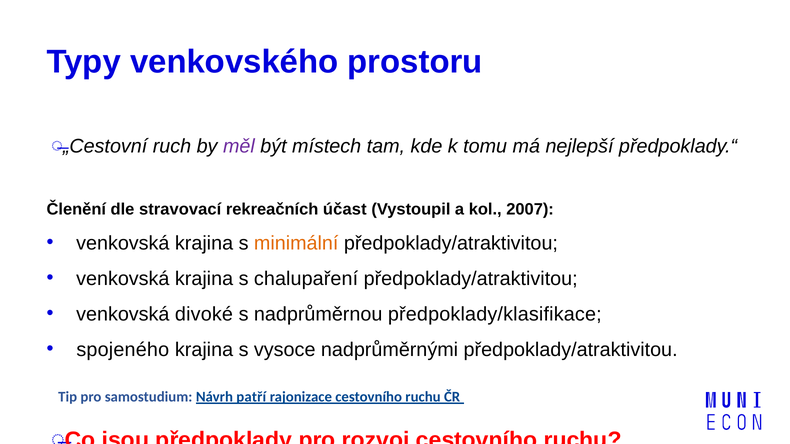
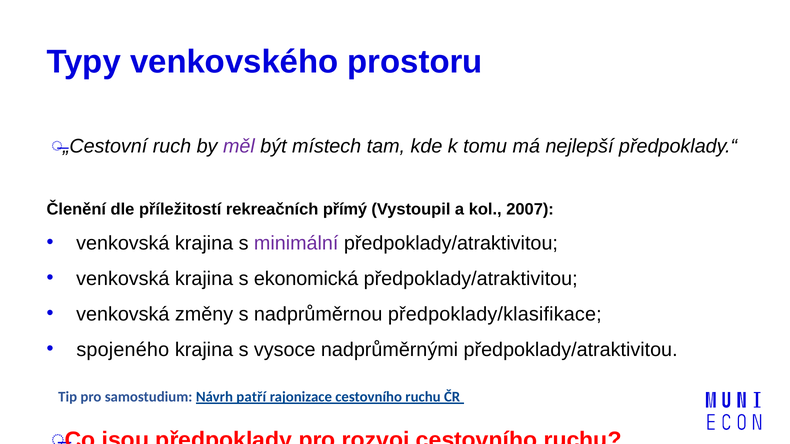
stravovací: stravovací -> příležitostí (180, 209)
účast: účast -> přímý (345, 209)
minimální colour: orange -> purple (296, 243)
chalupaření: chalupaření -> ekonomická (306, 279)
divoké: divoké -> změny (204, 314)
